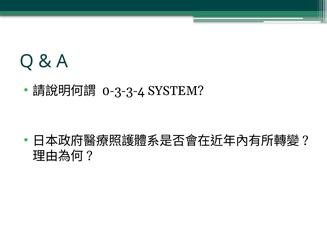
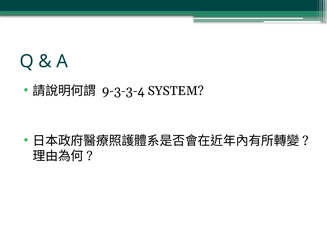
0-3-3-4: 0-3-3-4 -> 9-3-3-4 (123, 91)
